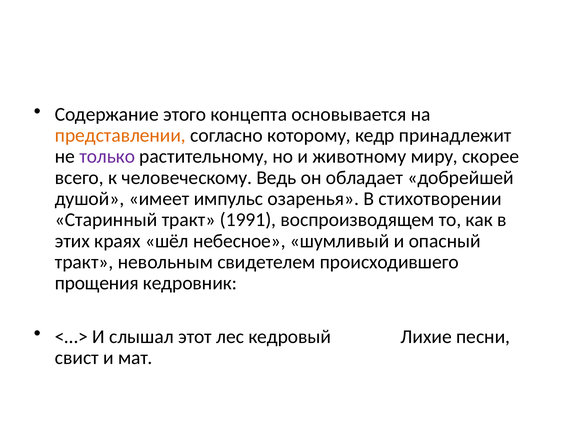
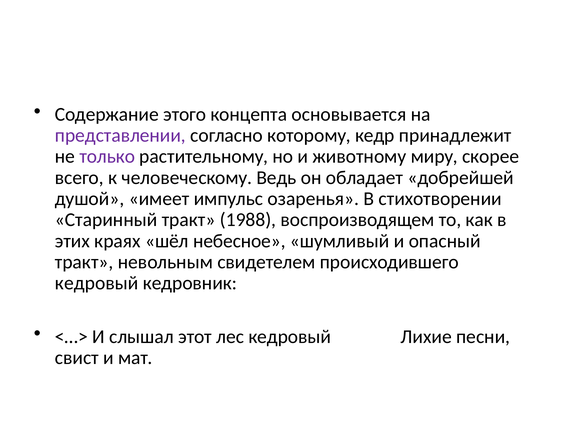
представлении colour: orange -> purple (120, 136)
1991: 1991 -> 1988 (248, 220)
прощения: прощения -> кедровый (97, 283)
